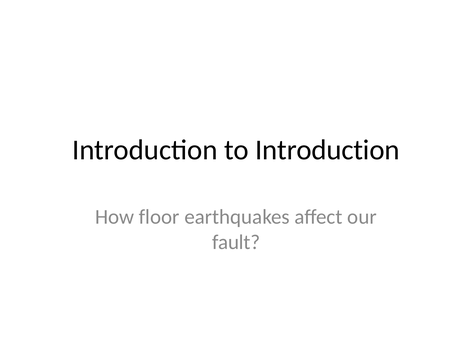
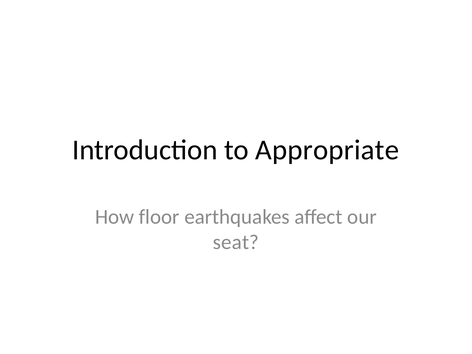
to Introduction: Introduction -> Appropriate (327, 150)
fault: fault -> seat (236, 242)
